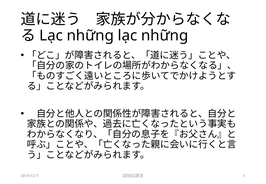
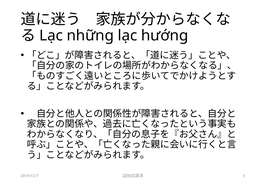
những: những -> hướng (165, 36)
